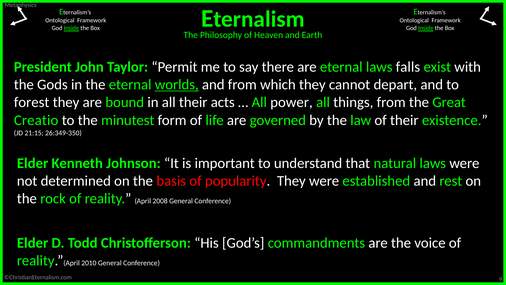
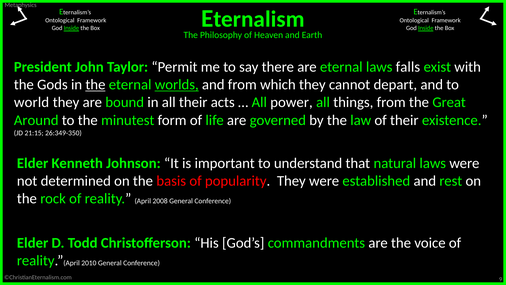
the underline: none -> present (95, 85)
forest: forest -> world (32, 102)
Creatio: Creatio -> Around (36, 120)
